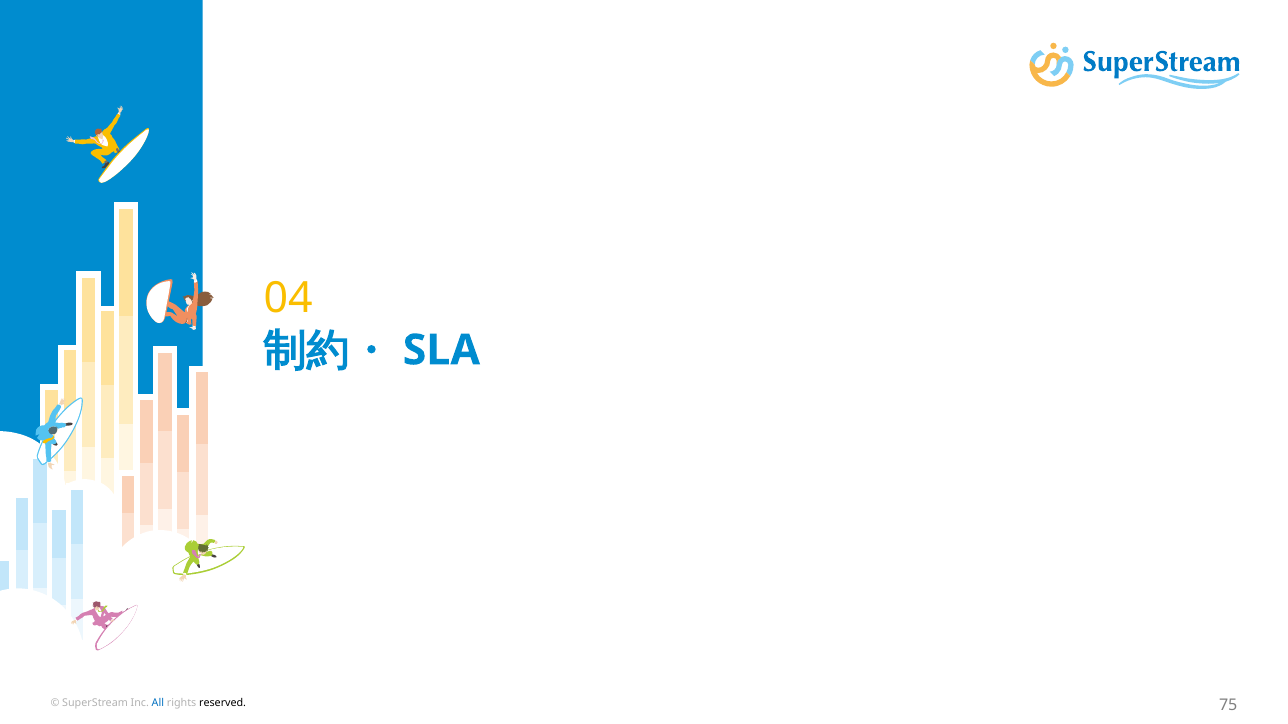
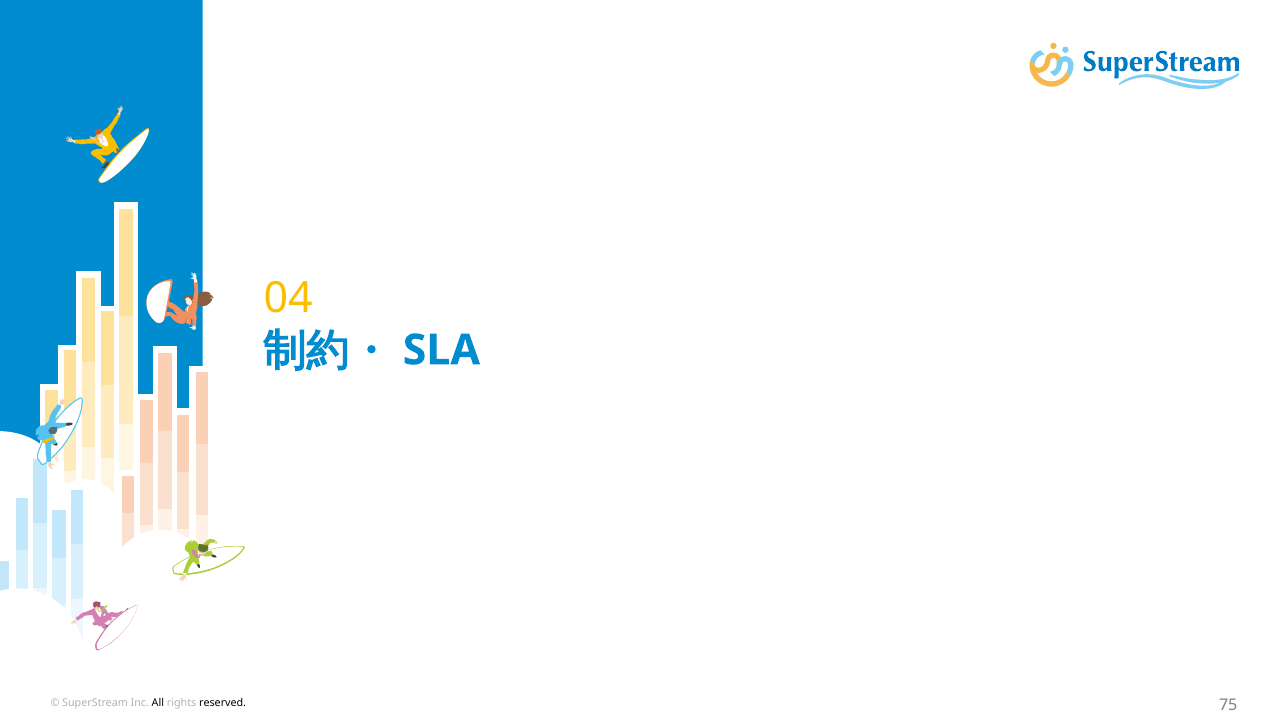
All colour: blue -> black (158, 704)
